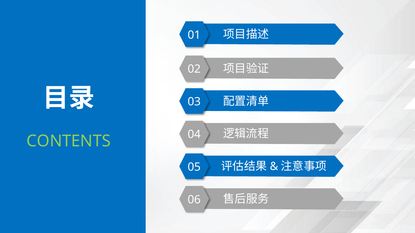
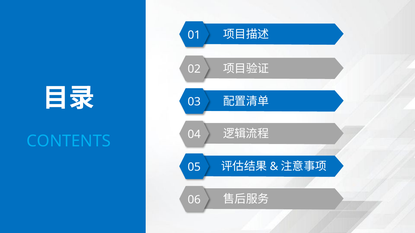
CONTENTS colour: light green -> light blue (69, 141)
